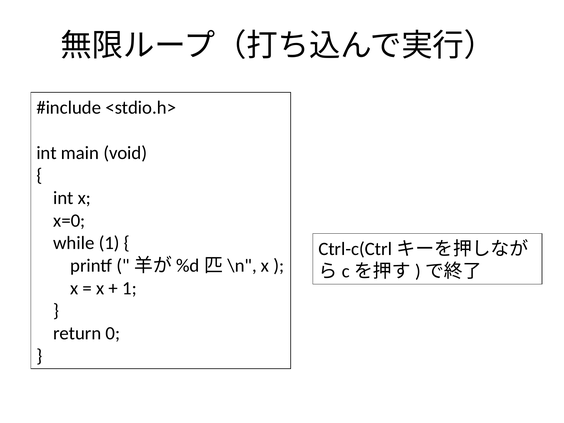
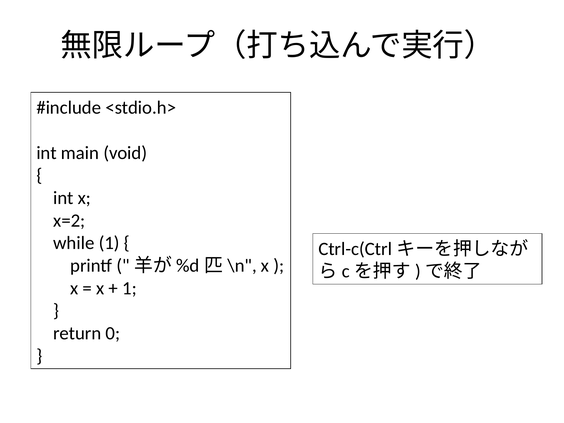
x=0: x=0 -> x=2 (69, 220)
